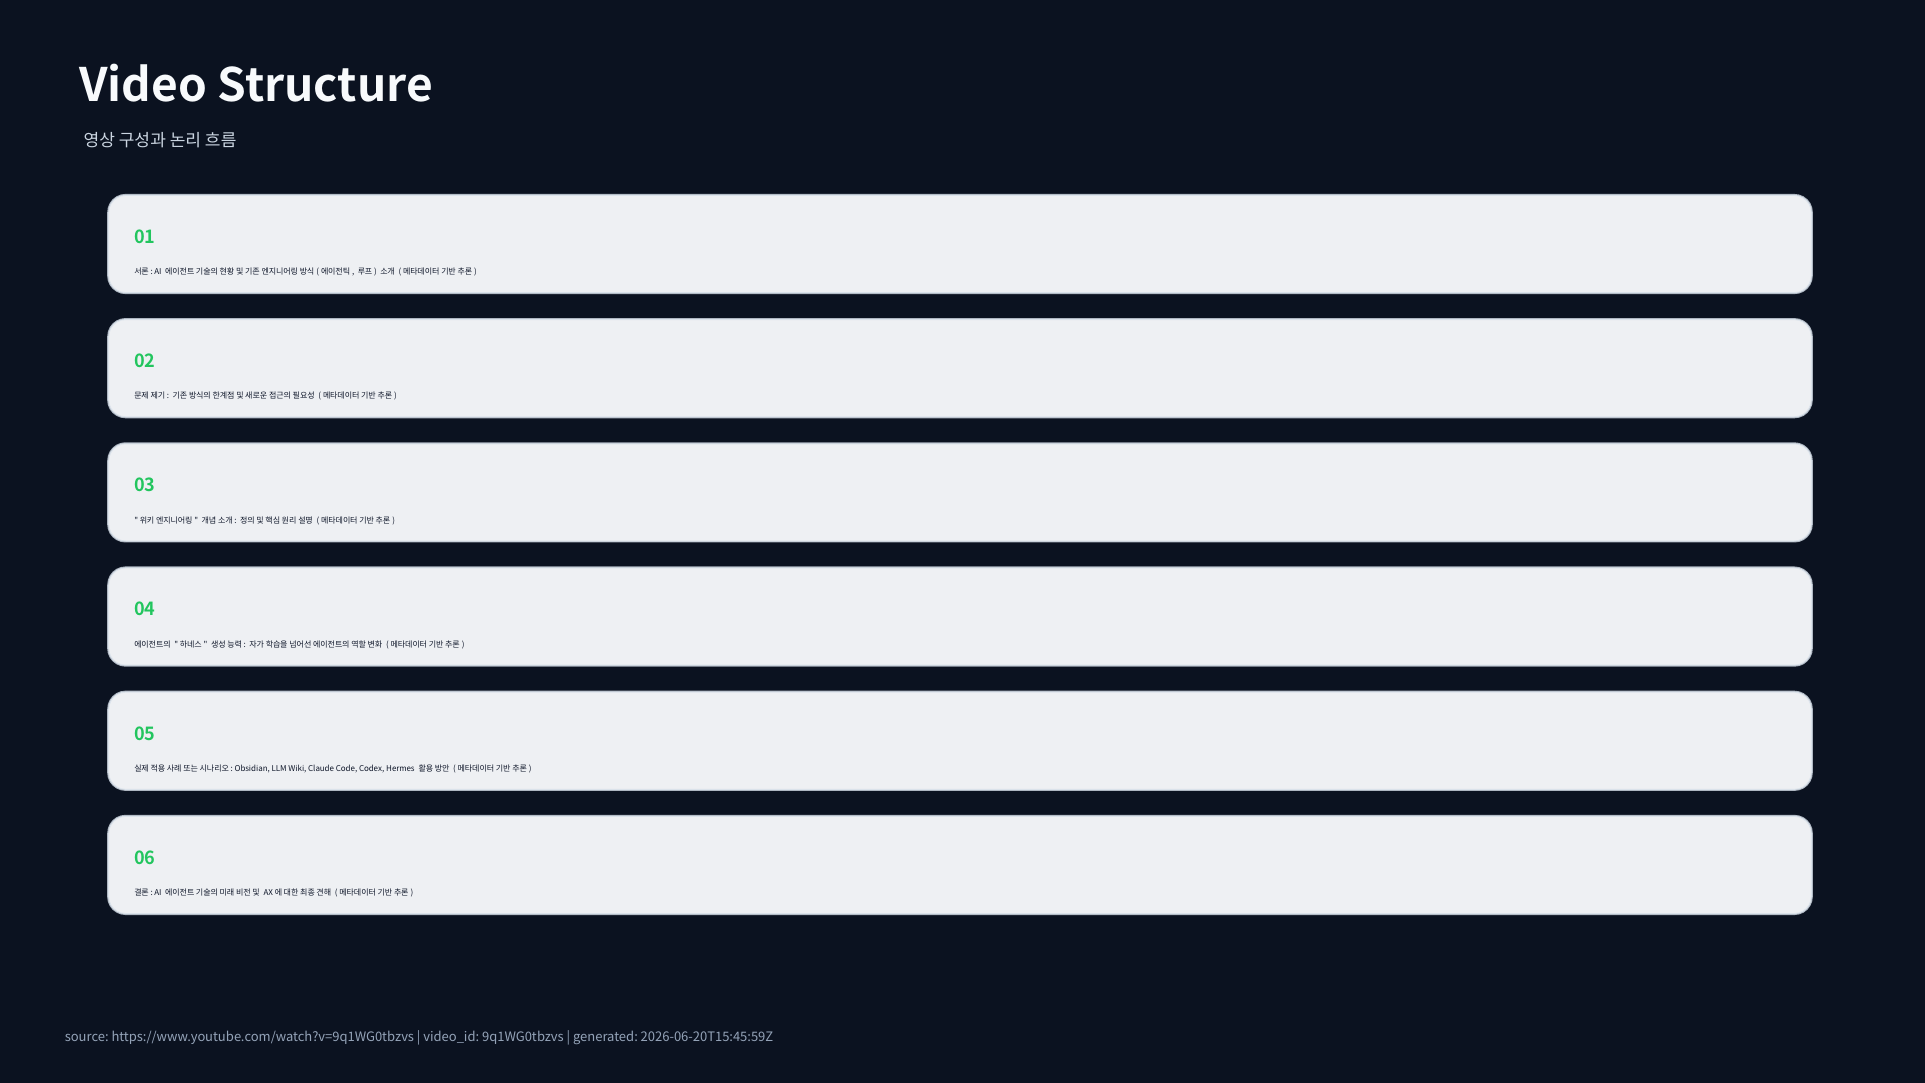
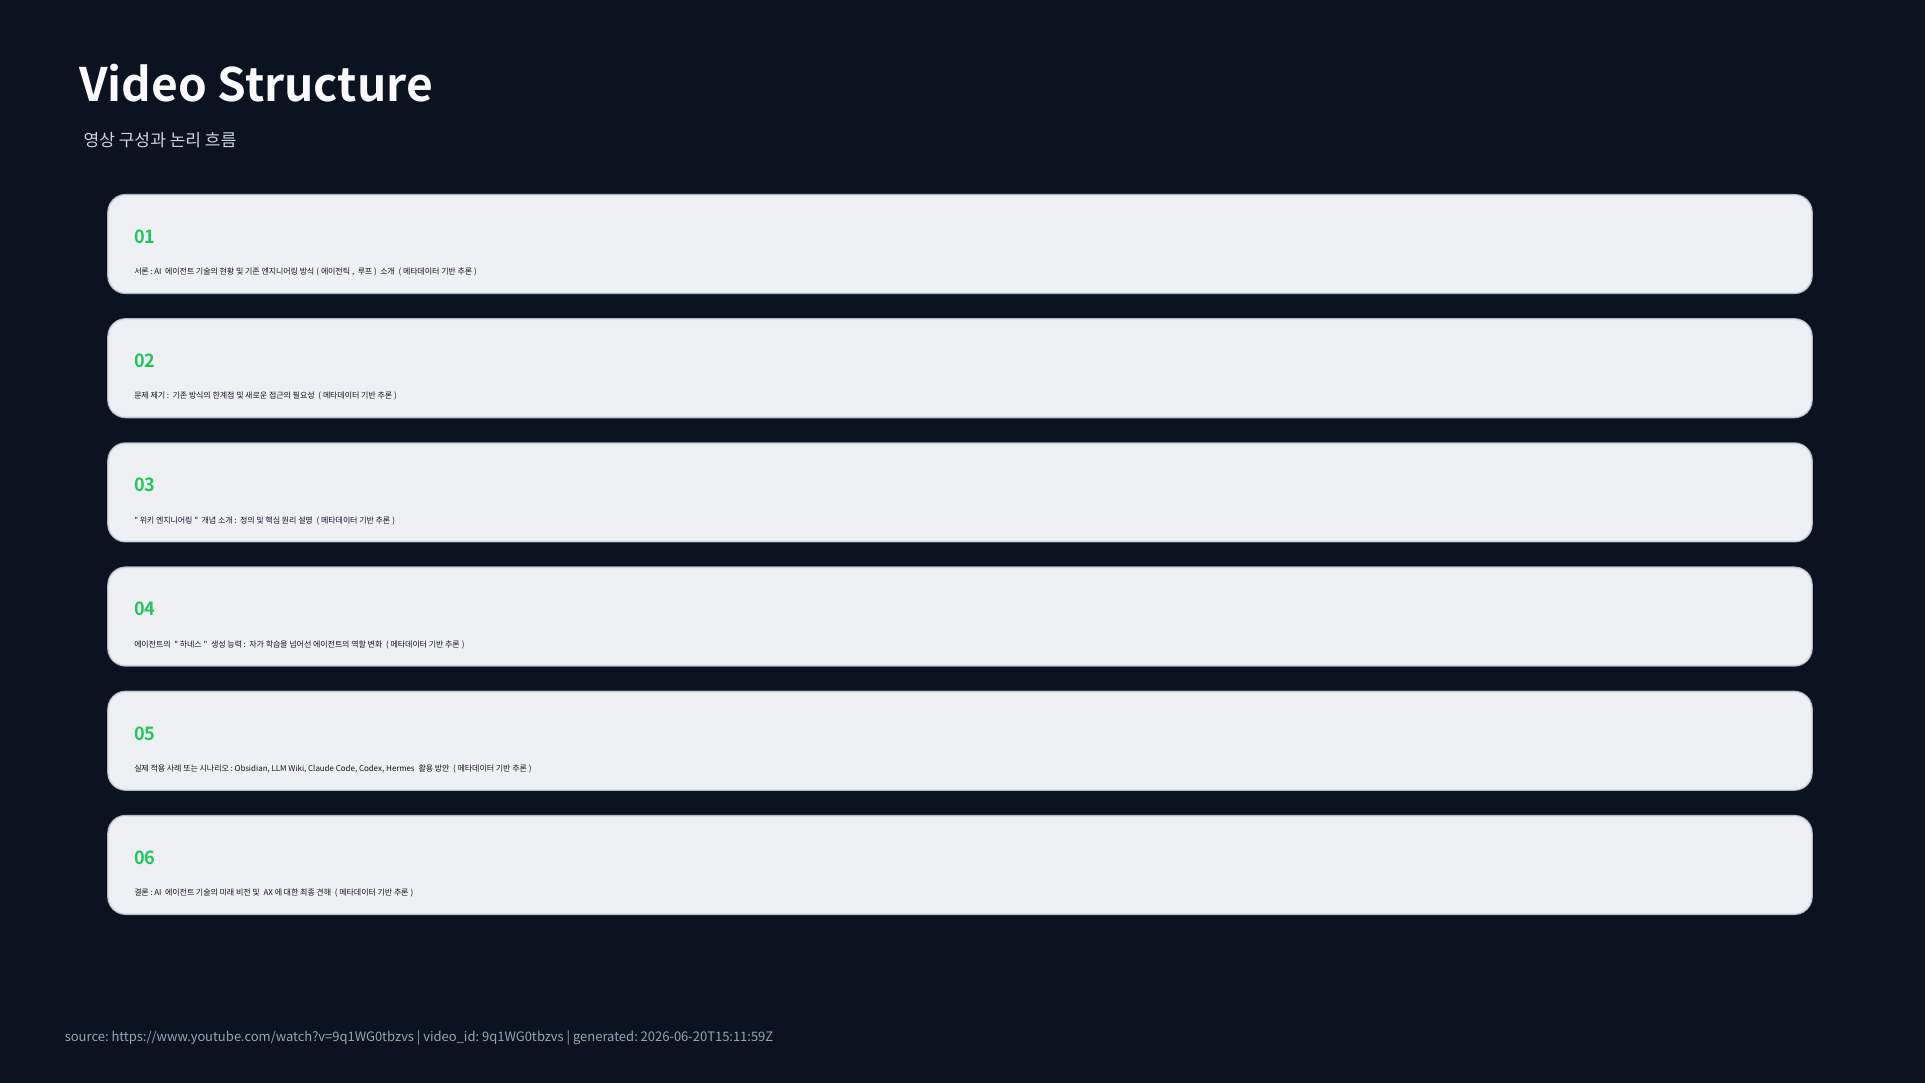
2026-06-20T15:45:59Z: 2026-06-20T15:45:59Z -> 2026-06-20T15:11:59Z (707, 1037)
